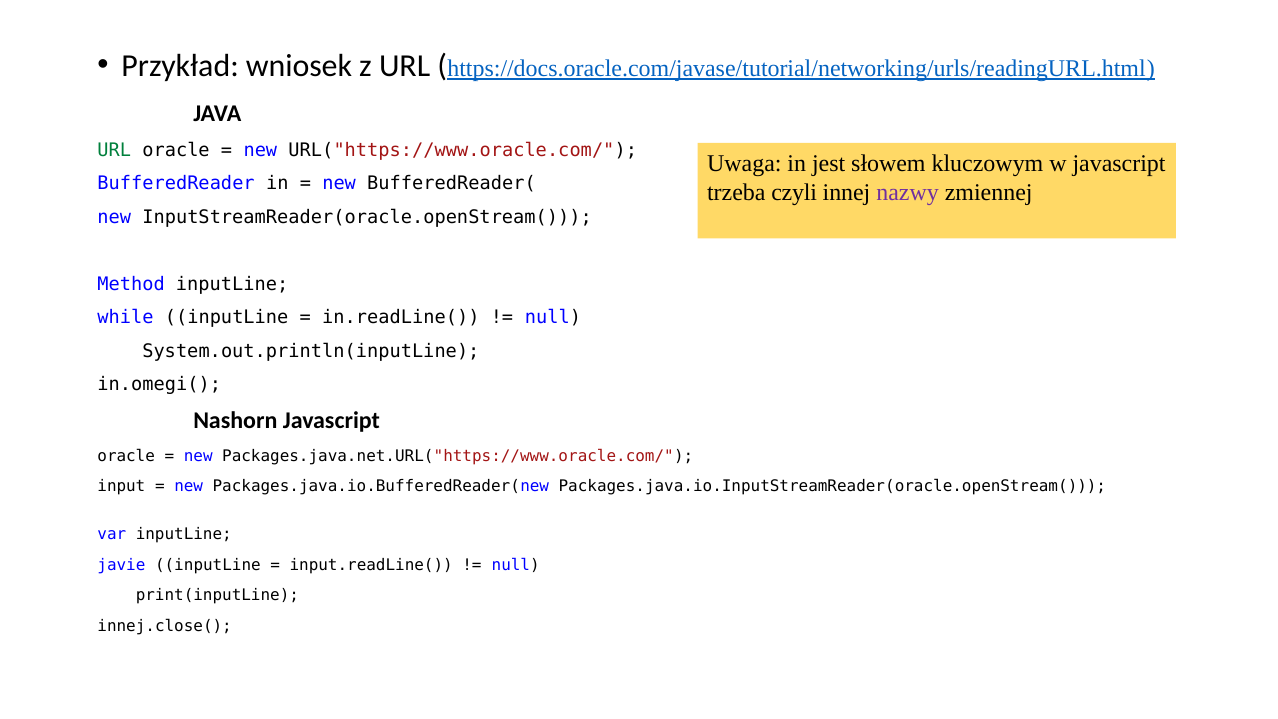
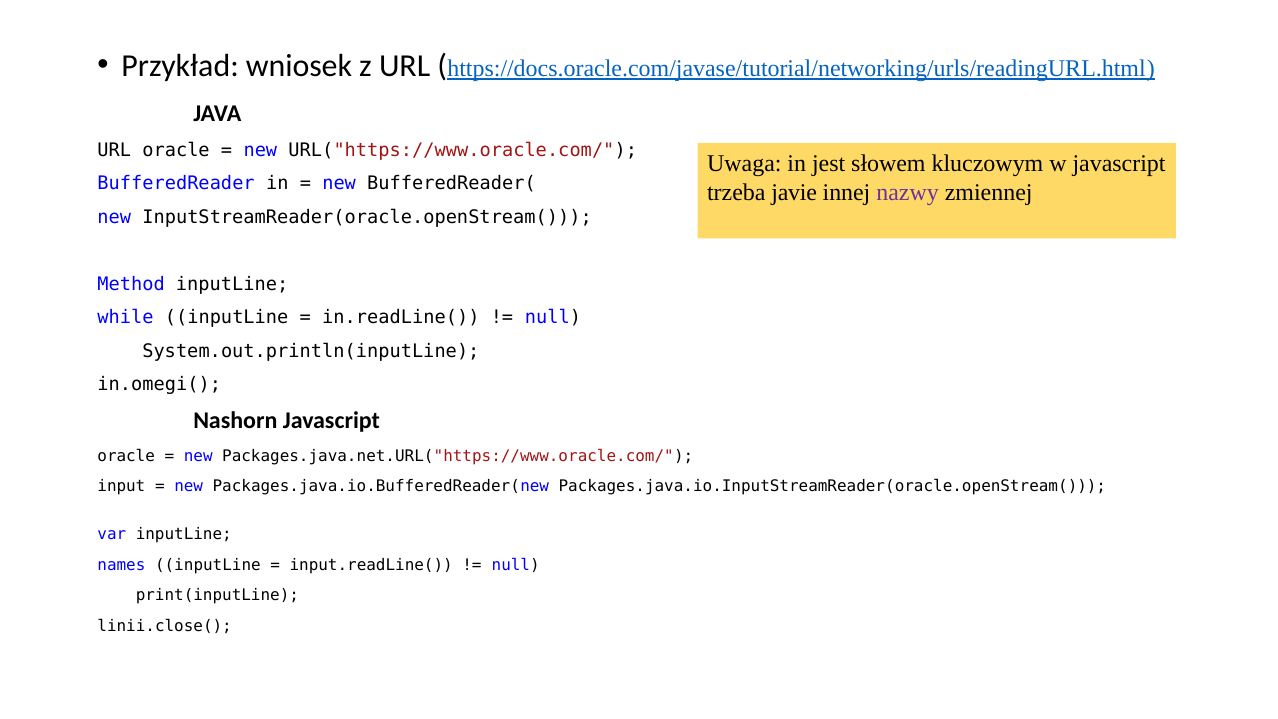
URL colour: green -> black (114, 150)
czyli: czyli -> javie (794, 192)
javie: javie -> names (121, 565)
innej.close(: innej.close( -> linii.close( (165, 626)
